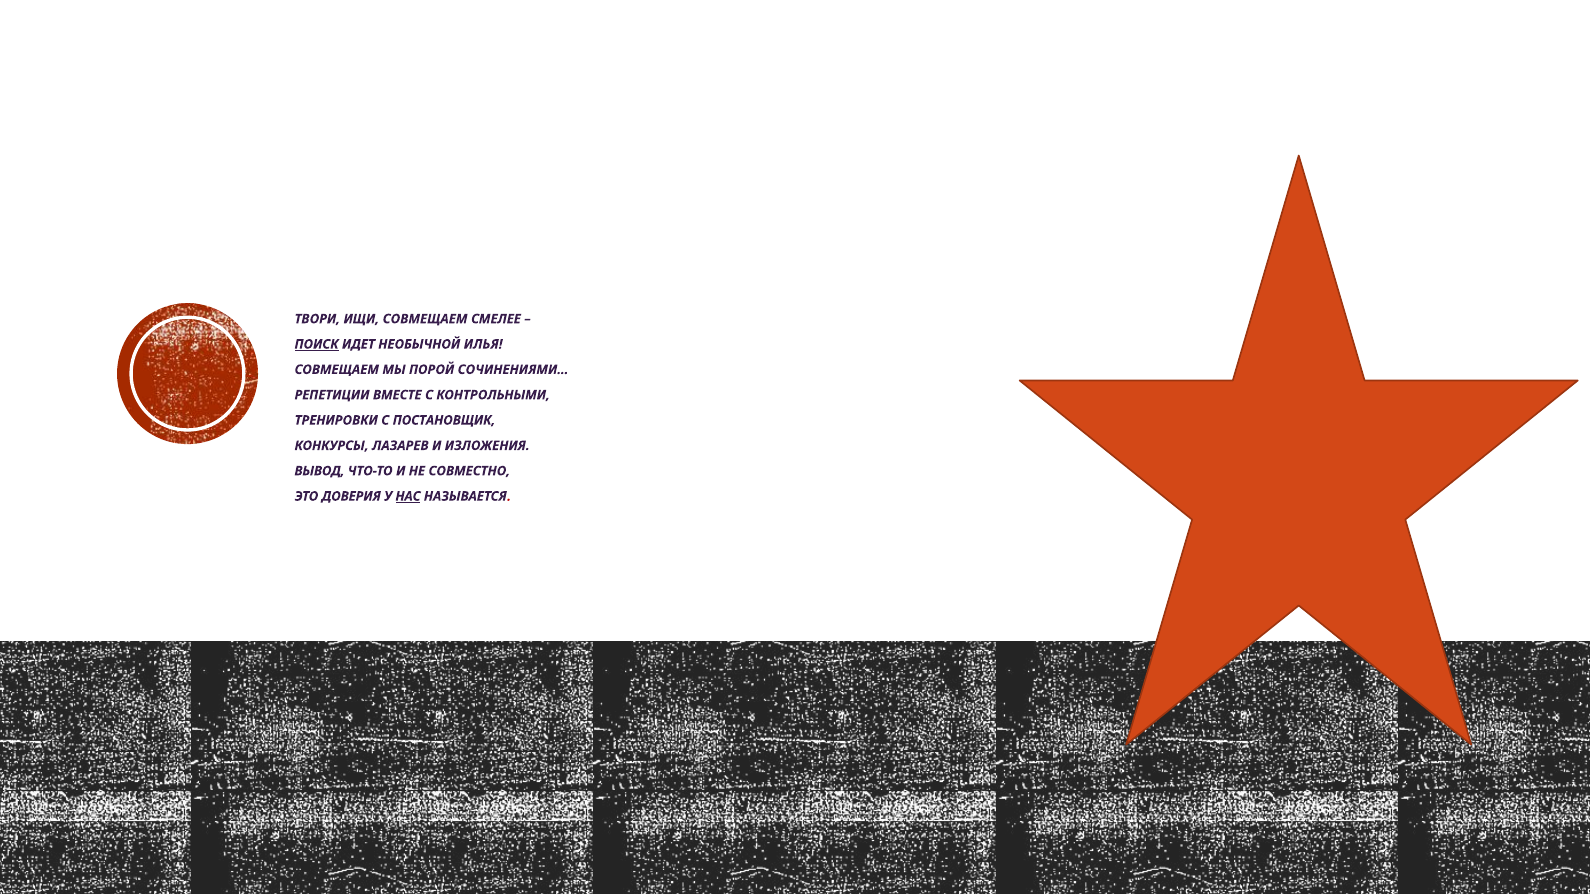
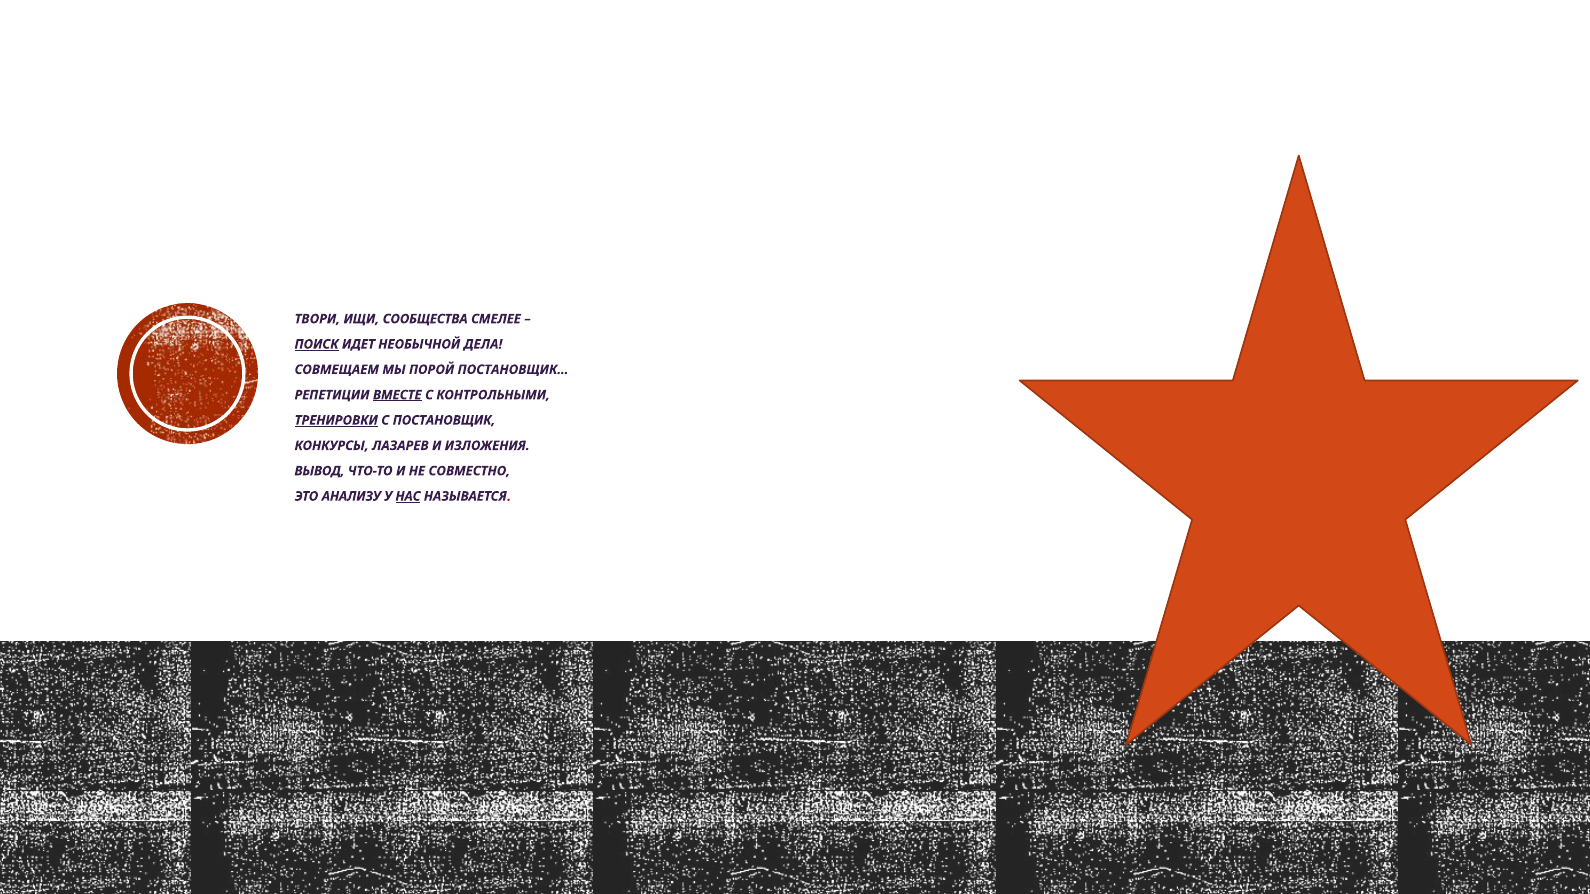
ИЩИ СОВМЕЩАЕМ: СОВМЕЩАЕМ -> СООБЩЕСТВА (425, 319)
ИЛЬЯ: ИЛЬЯ -> ДЕЛА (483, 344)
СОЧИНЕНИЯМИ…: СОЧИНЕНИЯМИ… -> ПОСТАНОВЩИК… (513, 370)
ВМЕСТЕ underline: none -> present (397, 395)
ТРЕНИРОВКИ underline: none -> present (336, 420)
ДОВЕРИЯ: ДОВЕРИЯ -> АНАЛИЗУ (351, 497)
